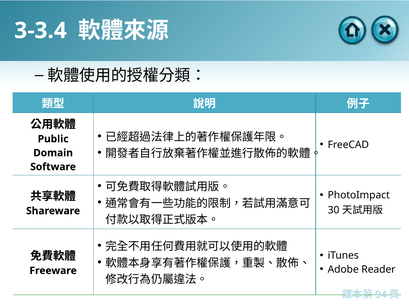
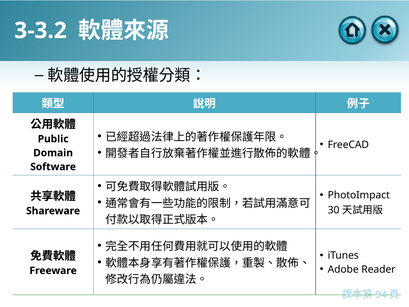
3-3.4: 3-3.4 -> 3-3.2 (41, 31)
